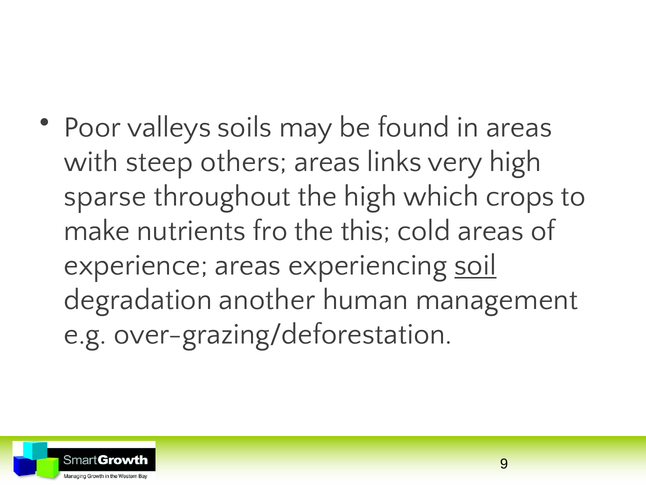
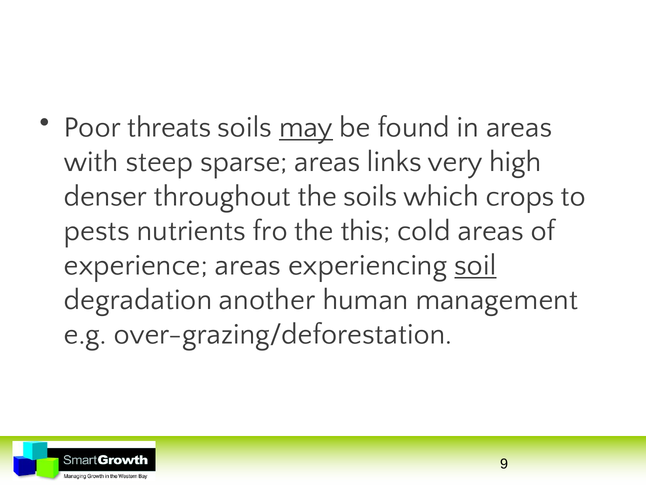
valleys: valleys -> threats (169, 127)
may underline: none -> present (306, 127)
others: others -> sparse (244, 162)
sparse: sparse -> denser (106, 196)
the high: high -> soils (370, 196)
make: make -> pests (97, 231)
